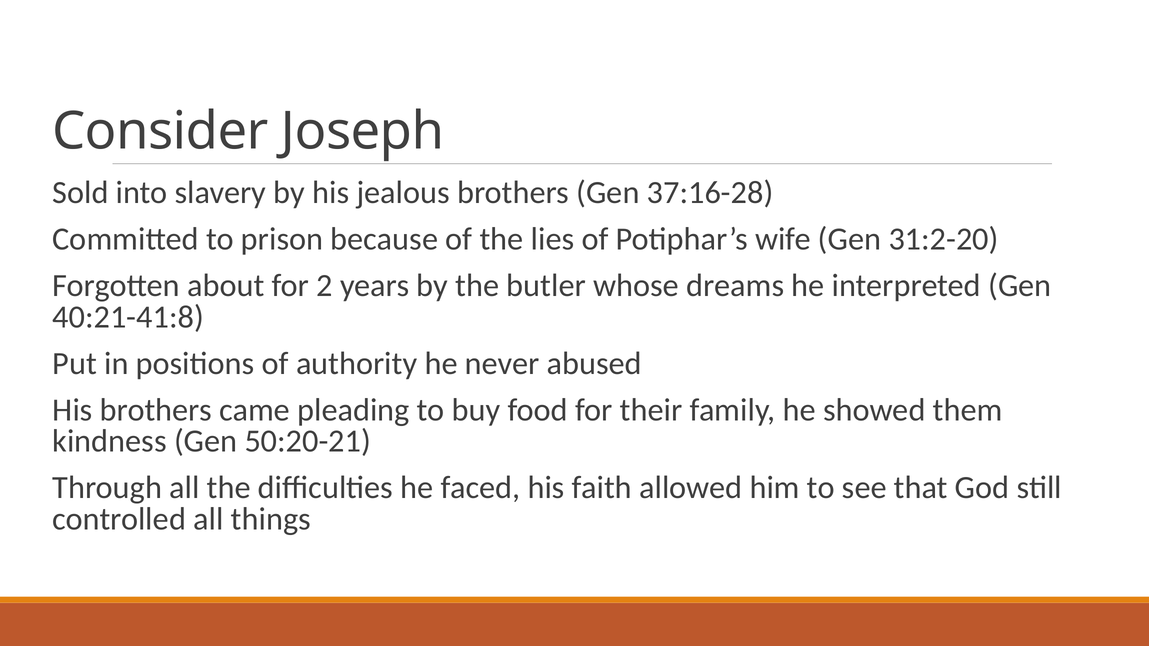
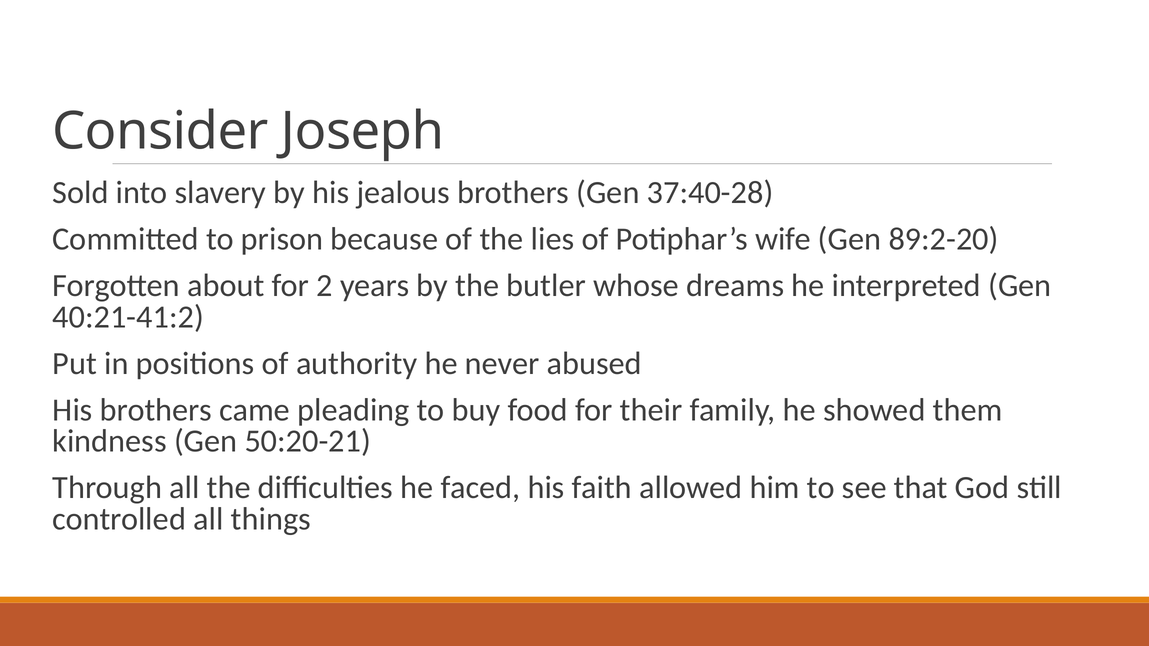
37:16-28: 37:16-28 -> 37:40-28 (710, 193)
31:2-20: 31:2-20 -> 89:2-20 (944, 239)
40:21-41:8: 40:21-41:8 -> 40:21-41:2 (128, 317)
